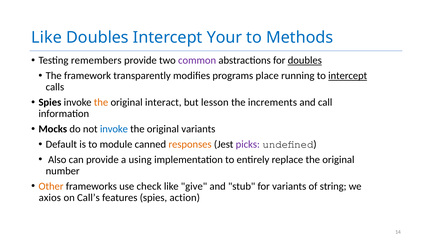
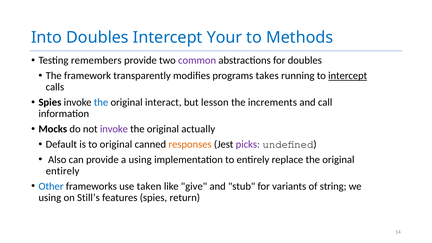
Like: Like -> Into (47, 38)
doubles underline: present -> none (305, 60)
place: place -> takes (267, 76)
the colour: orange -> blue (101, 102)
invoke colour: blue -> purple (114, 129)
original variants: variants -> actually (198, 129)
to module: module -> original (116, 144)
number: number -> entirely (63, 171)
Other colour: orange -> blue (51, 186)
check: check -> taken (149, 186)
axios: axios -> using (50, 198)
Call’s: Call’s -> Still’s (88, 198)
action: action -> return (185, 198)
